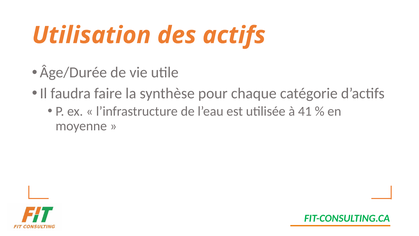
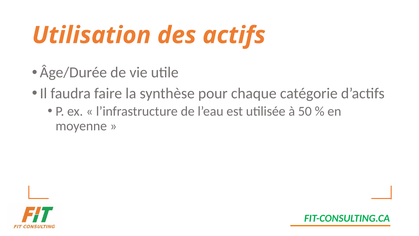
41: 41 -> 50 (305, 111)
